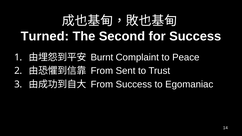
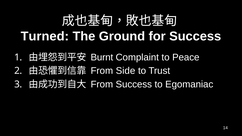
Second: Second -> Ground (122, 36)
Sent: Sent -> Side (126, 71)
